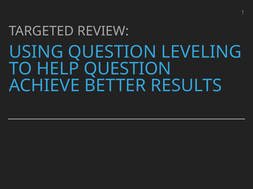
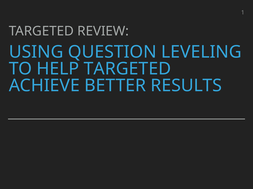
HELP QUESTION: QUESTION -> TARGETED (127, 69)
